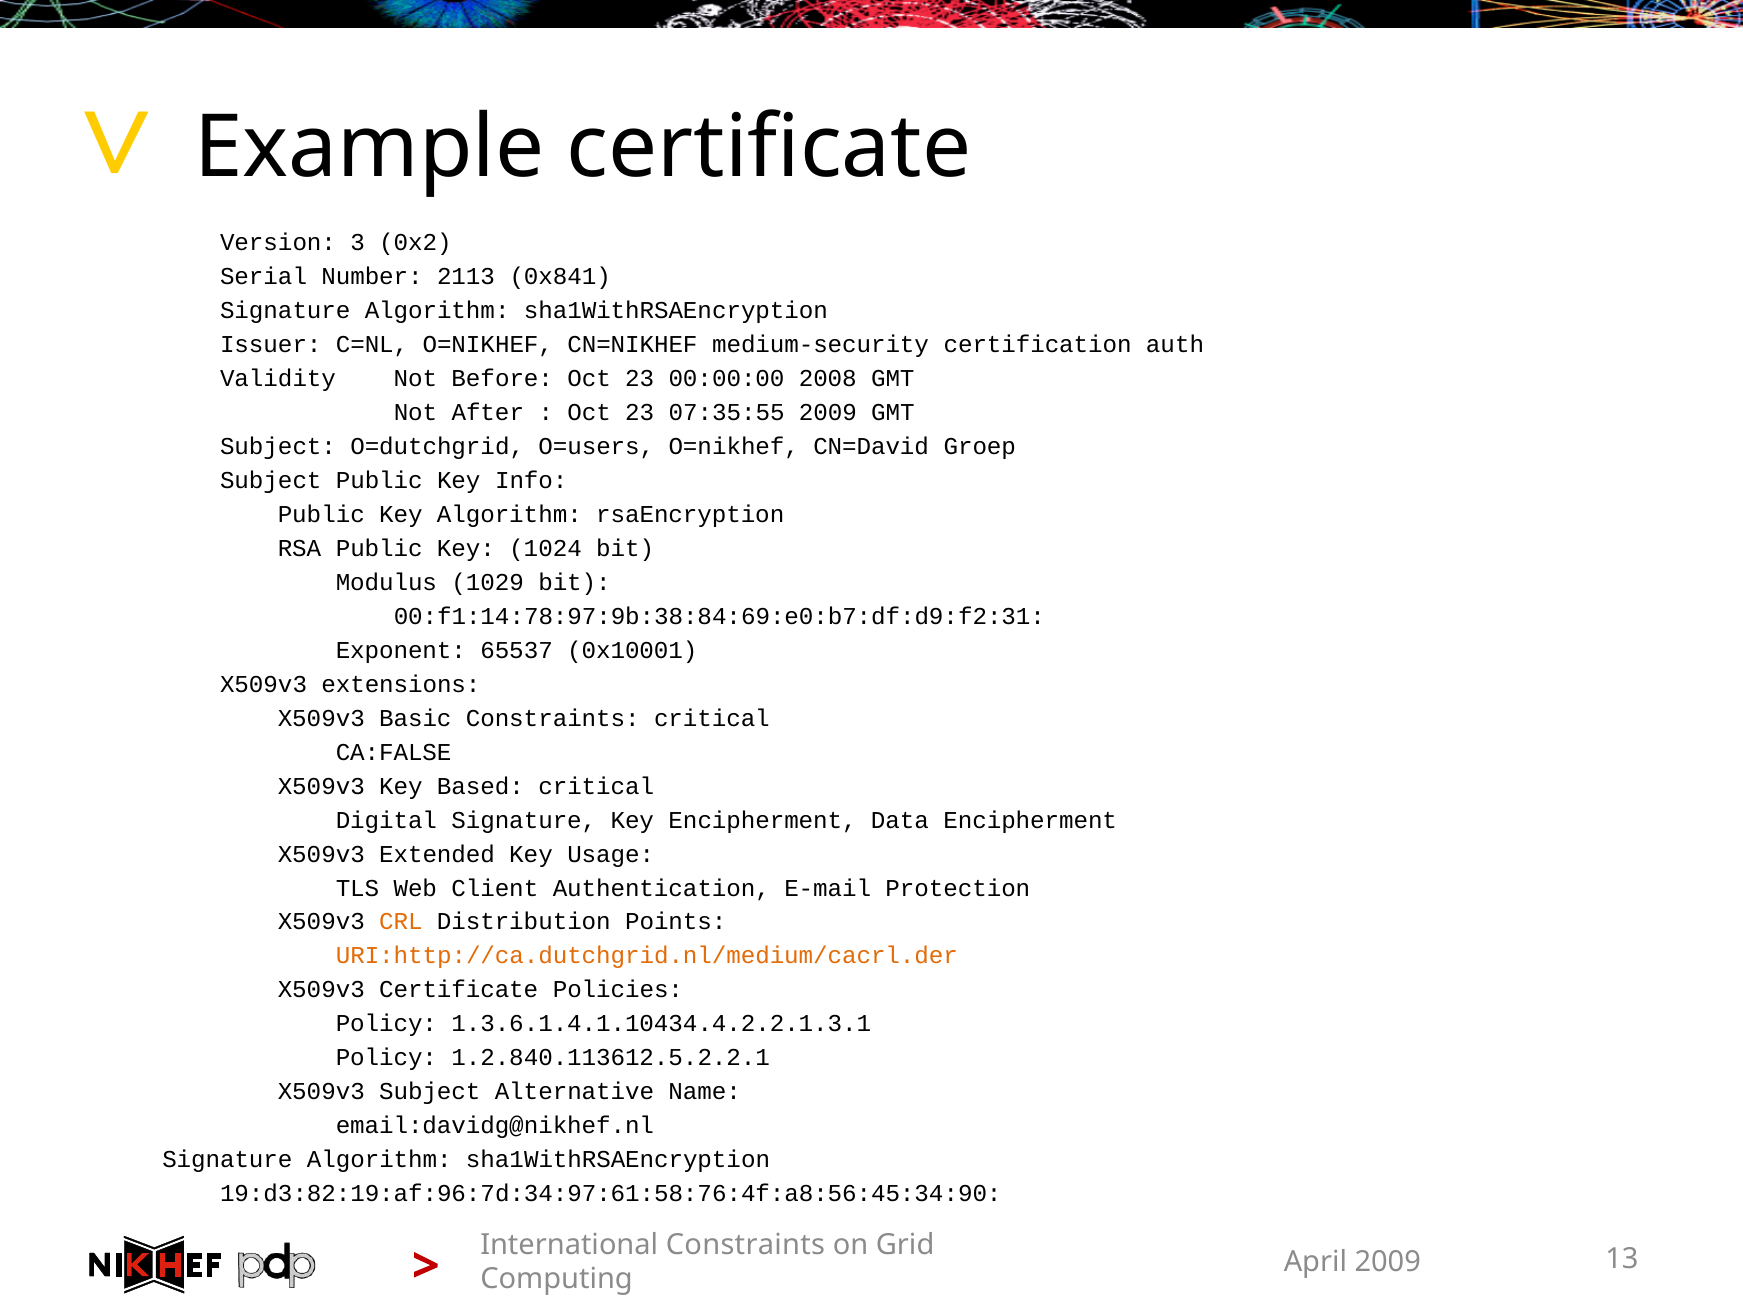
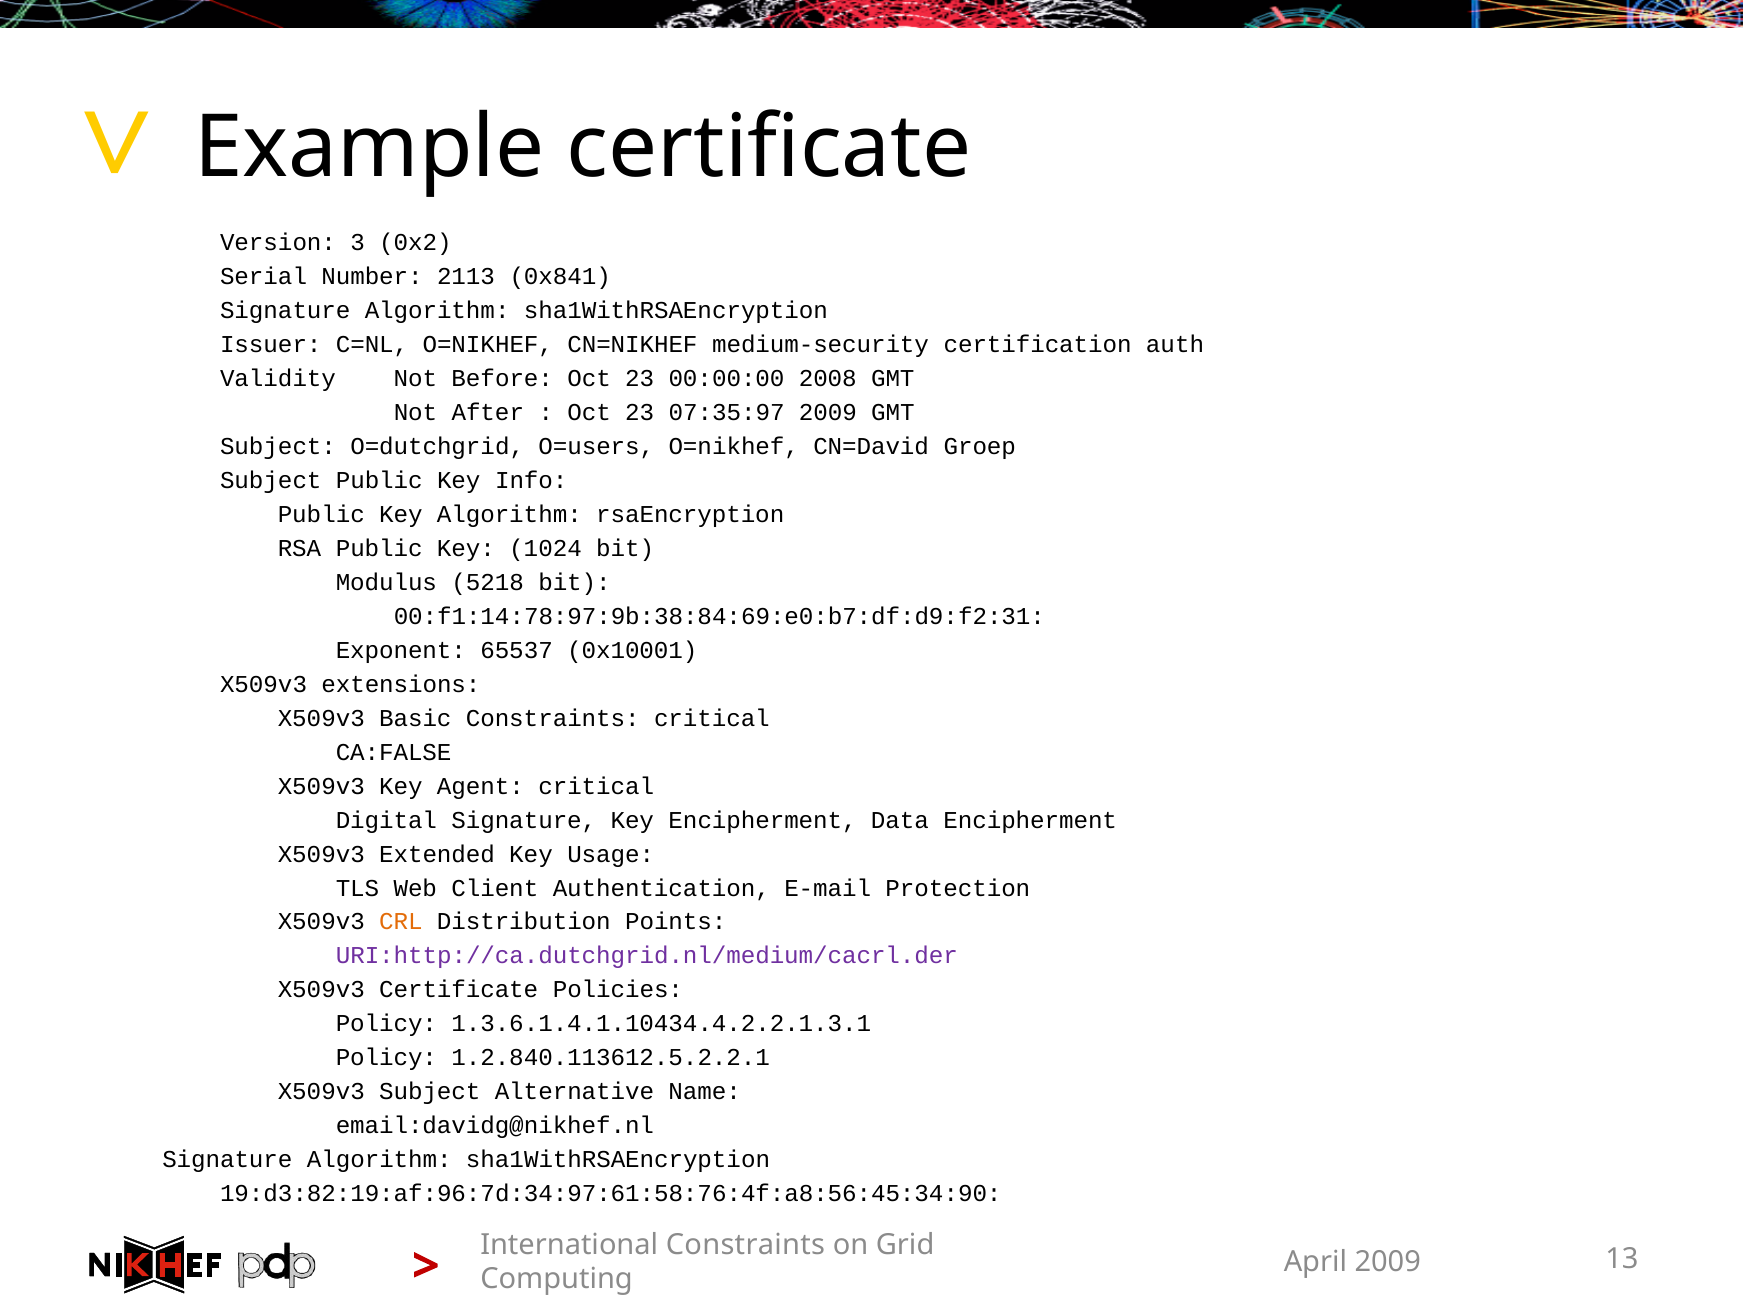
07:35:55: 07:35:55 -> 07:35:97 (727, 413)
1029: 1029 -> 5218 (488, 582)
Based: Based -> Agent (480, 786)
URI:http://ca.dutchgrid.nl/medium/cacrl.der colour: orange -> purple (647, 956)
